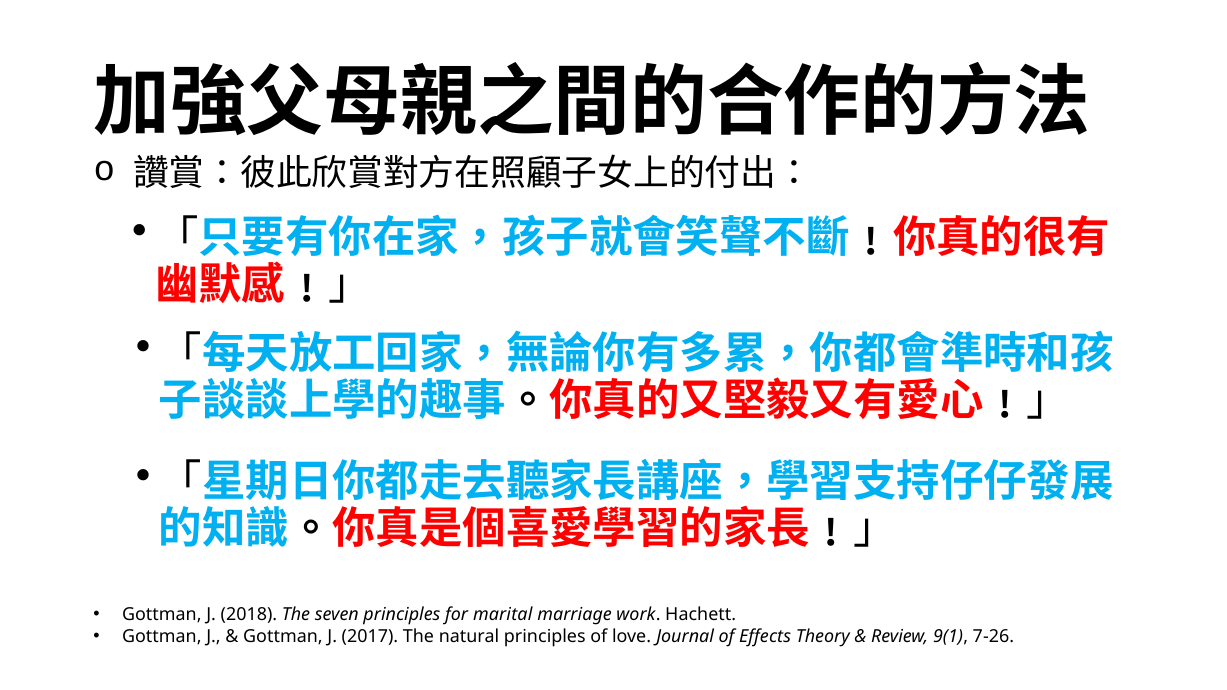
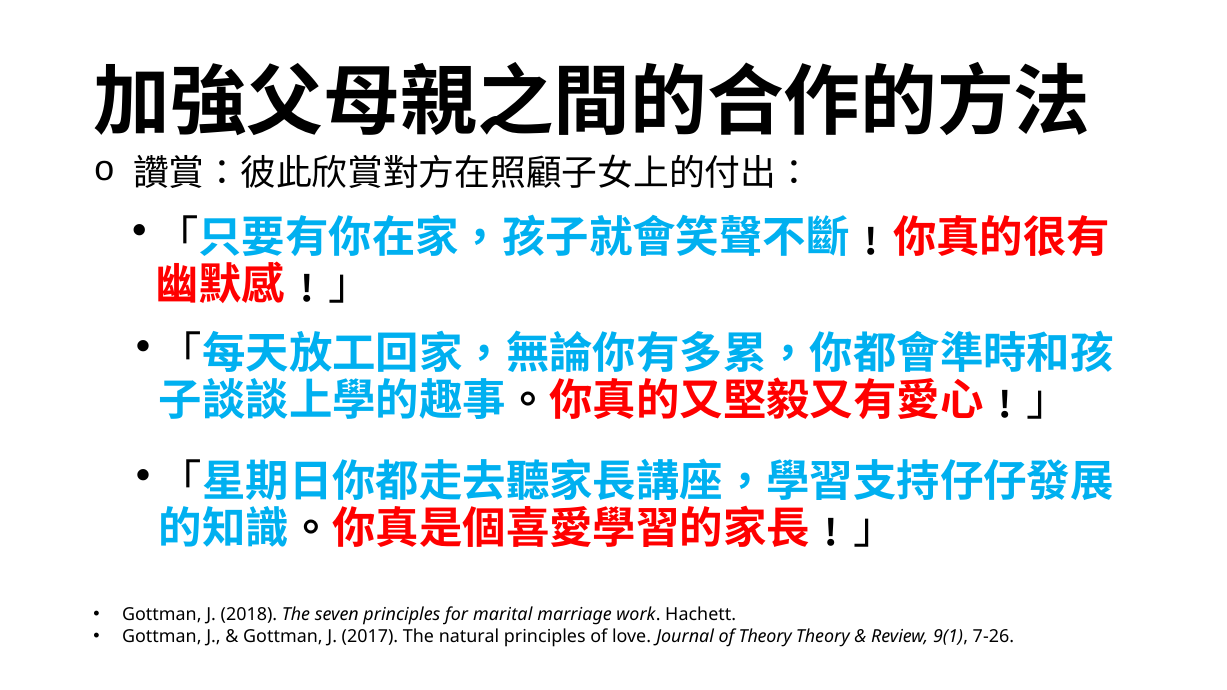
of Effects: Effects -> Theory (765, 636)
